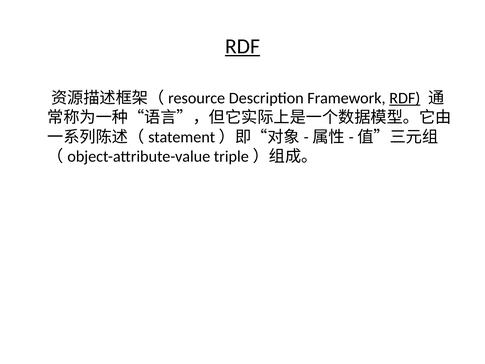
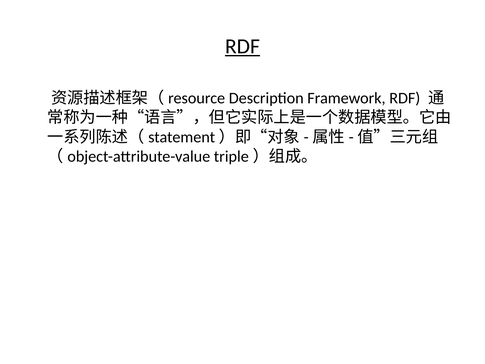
RDF underline: present -> none (405, 98)
